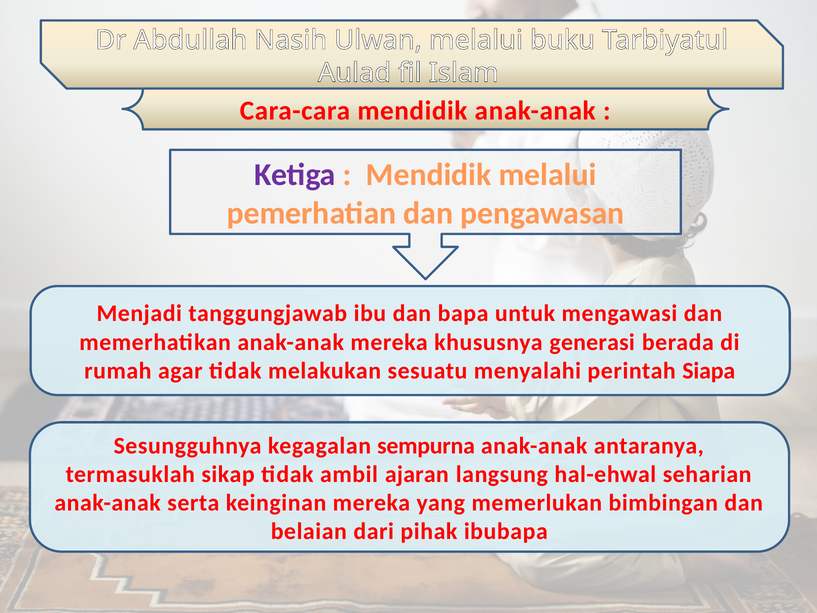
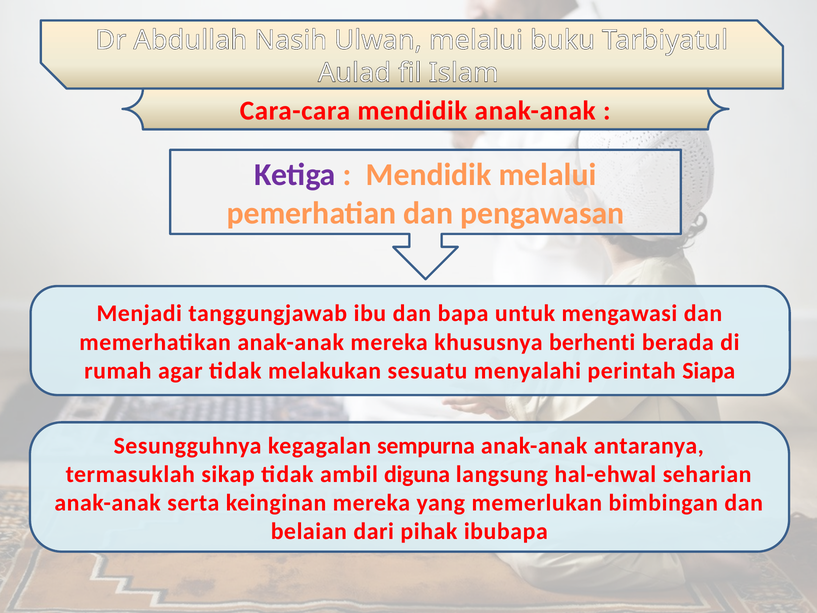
generasi: generasi -> berhenti (592, 342)
ajaran: ajaran -> diguna (417, 474)
